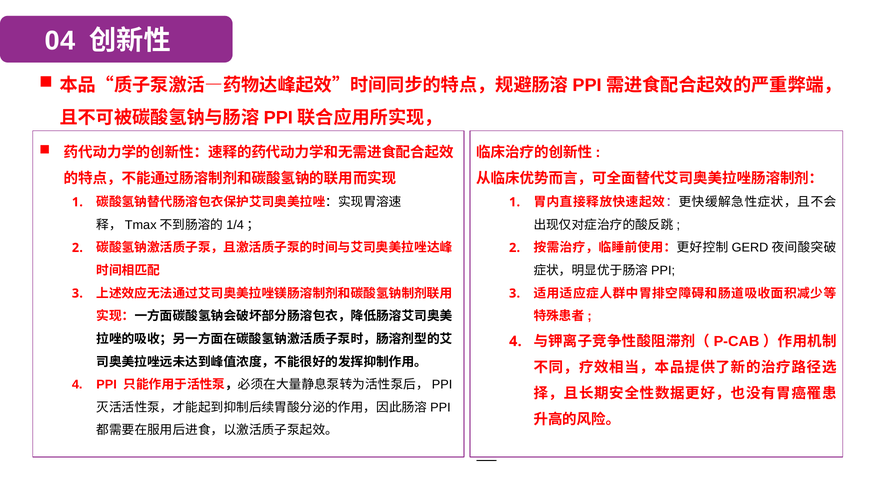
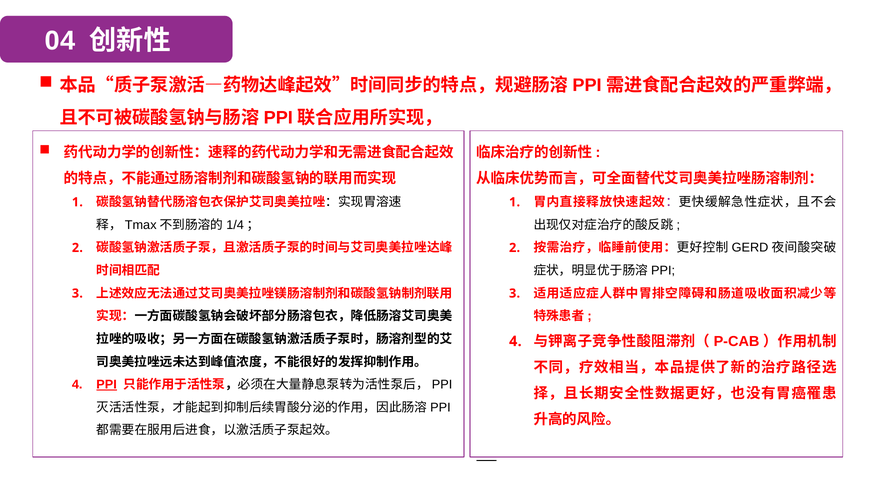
PPI underline: none -> present (107, 385)
